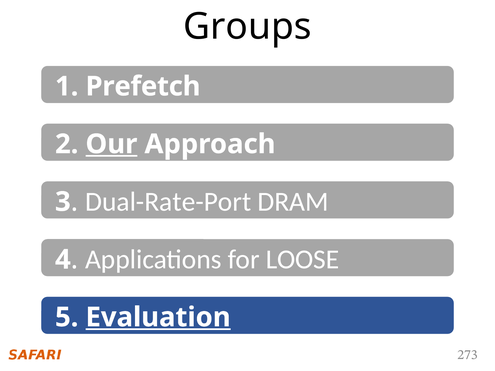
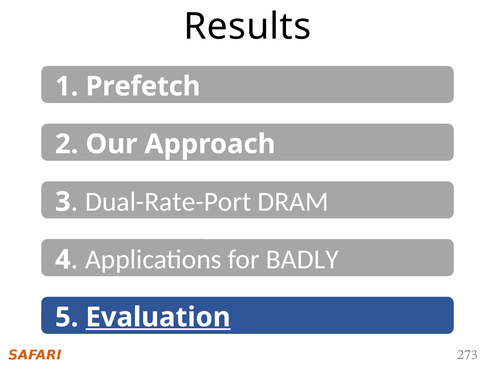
Groups: Groups -> Results (247, 27)
Our underline: present -> none (111, 144)
LOOSE: LOOSE -> BADLY (302, 260)
